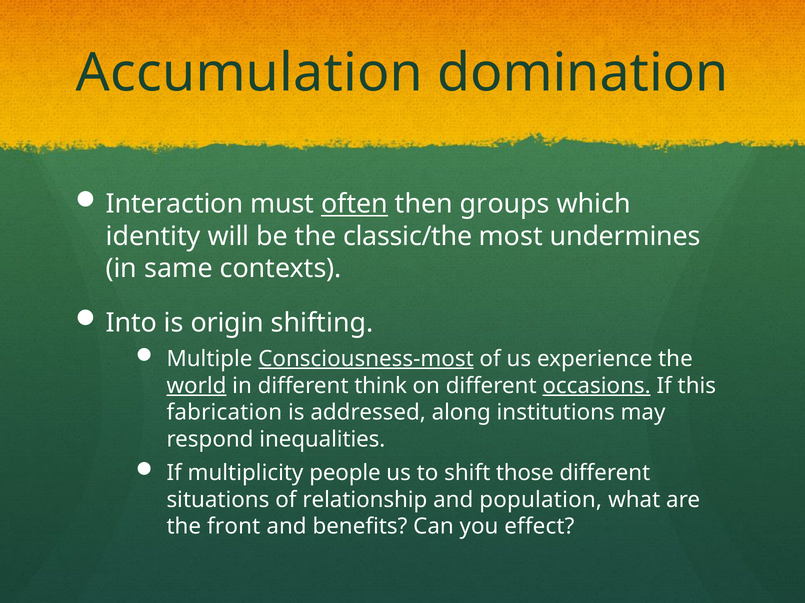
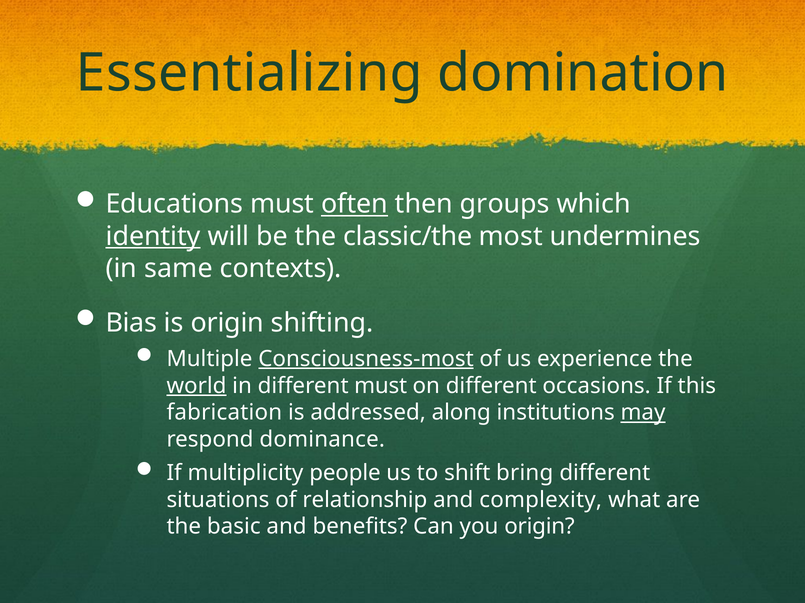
Accumulation: Accumulation -> Essentializing (249, 73)
Interaction: Interaction -> Educations (174, 204)
identity underline: none -> present (153, 237)
Into: Into -> Bias (131, 323)
different think: think -> must (381, 386)
occasions underline: present -> none (597, 386)
may underline: none -> present (643, 413)
inequalities: inequalities -> dominance (322, 440)
those: those -> bring (525, 473)
population: population -> complexity (541, 500)
front: front -> basic (234, 527)
you effect: effect -> origin (539, 527)
